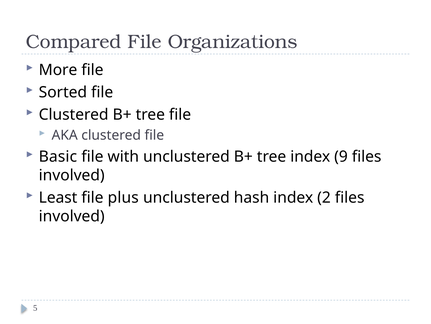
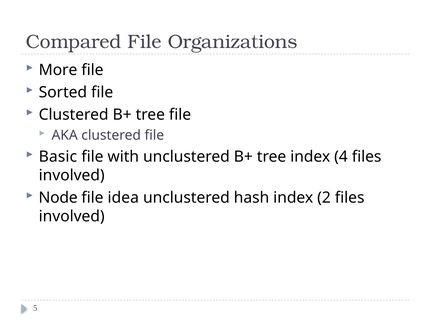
9: 9 -> 4 (341, 156)
Least: Least -> Node (58, 197)
plus: plus -> idea (123, 197)
